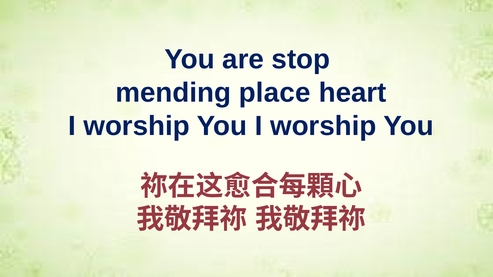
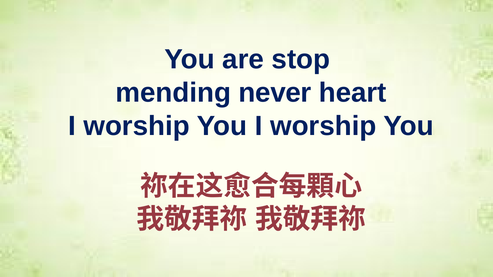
place: place -> never (275, 93)
